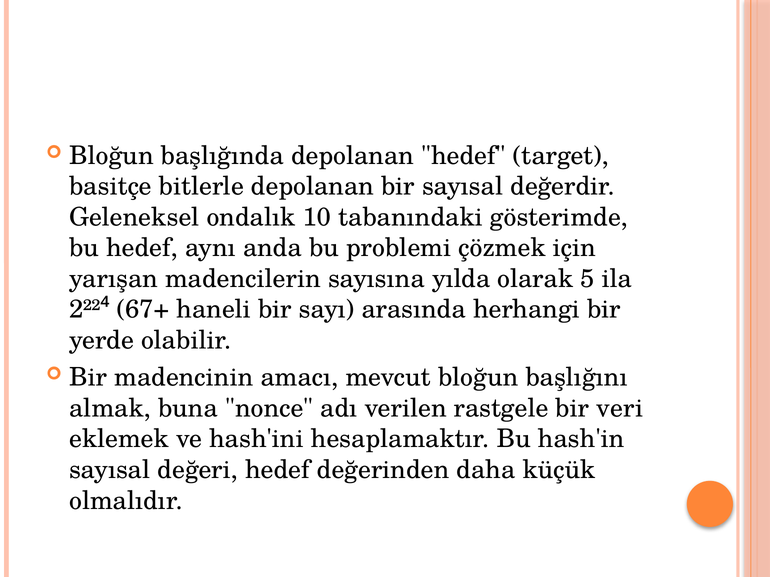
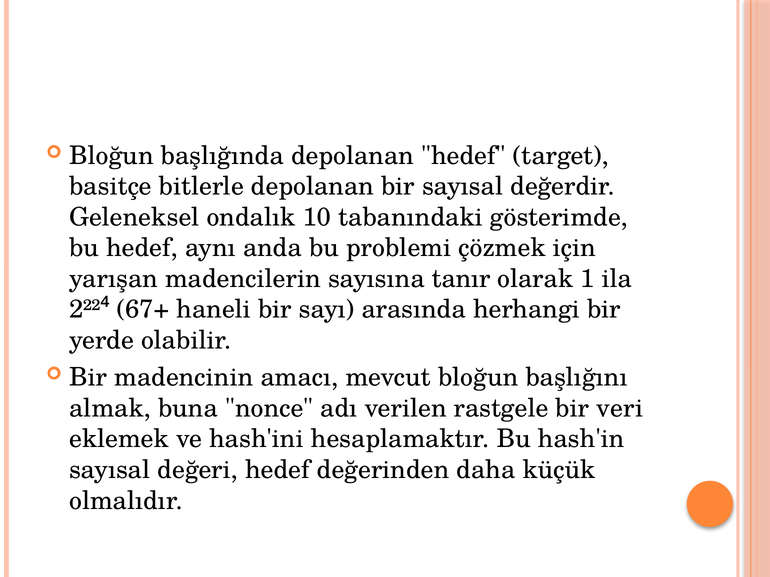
yılda: yılda -> tanır (461, 279)
5: 5 -> 1 (587, 279)
